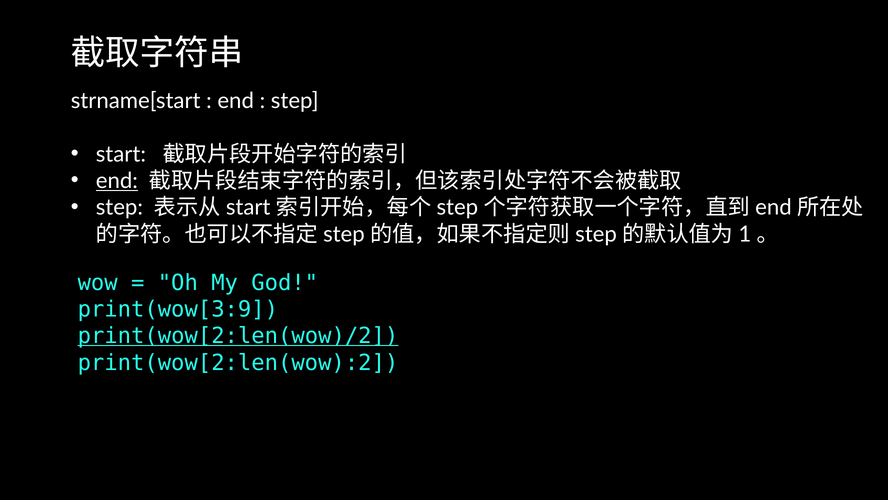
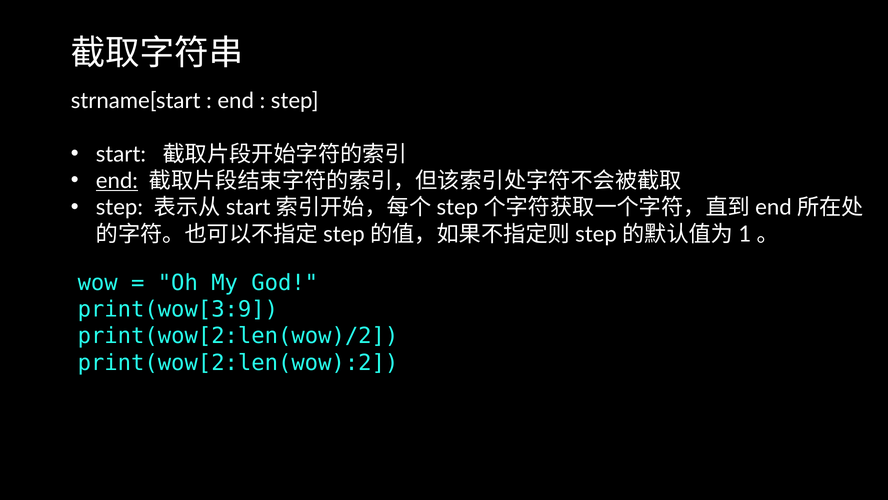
print(wow[2:len(wow)/2 underline: present -> none (238, 336)
